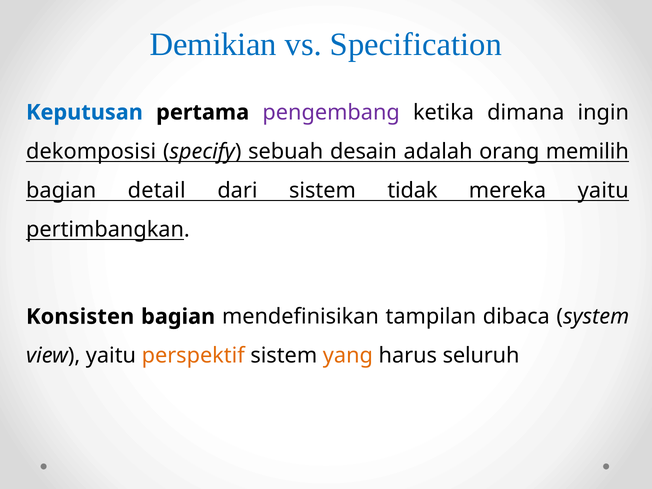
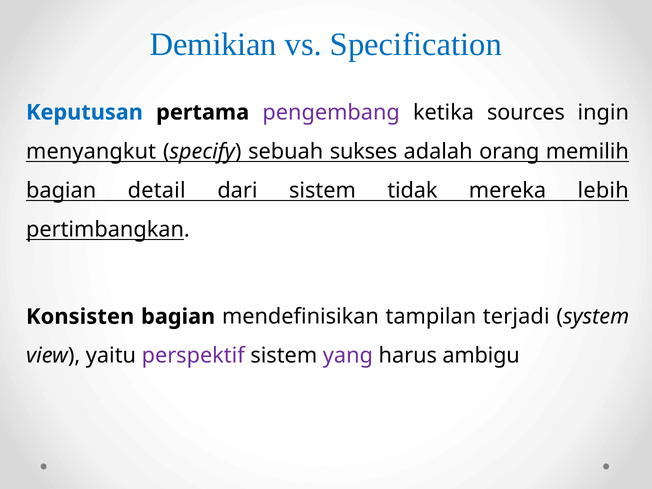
dimana: dimana -> sources (526, 112)
dekomposisi: dekomposisi -> menyangkut (91, 151)
desain: desain -> sukses (364, 151)
mereka yaitu: yaitu -> lebih (603, 191)
dibaca: dibaca -> terjadi (516, 317)
perspektif colour: orange -> purple (193, 356)
yang colour: orange -> purple (348, 356)
seluruh: seluruh -> ambigu (481, 356)
